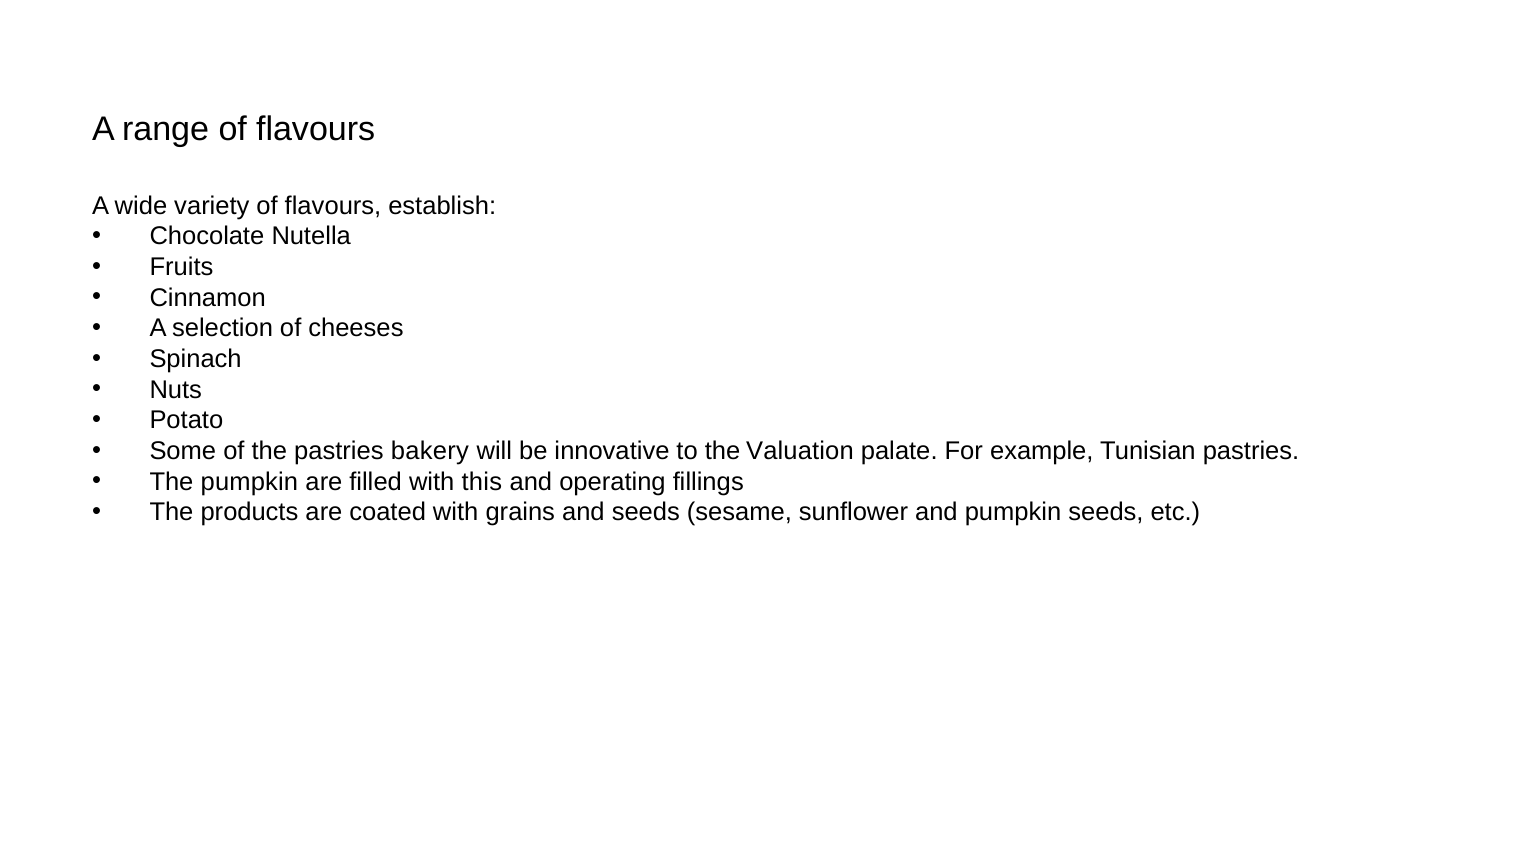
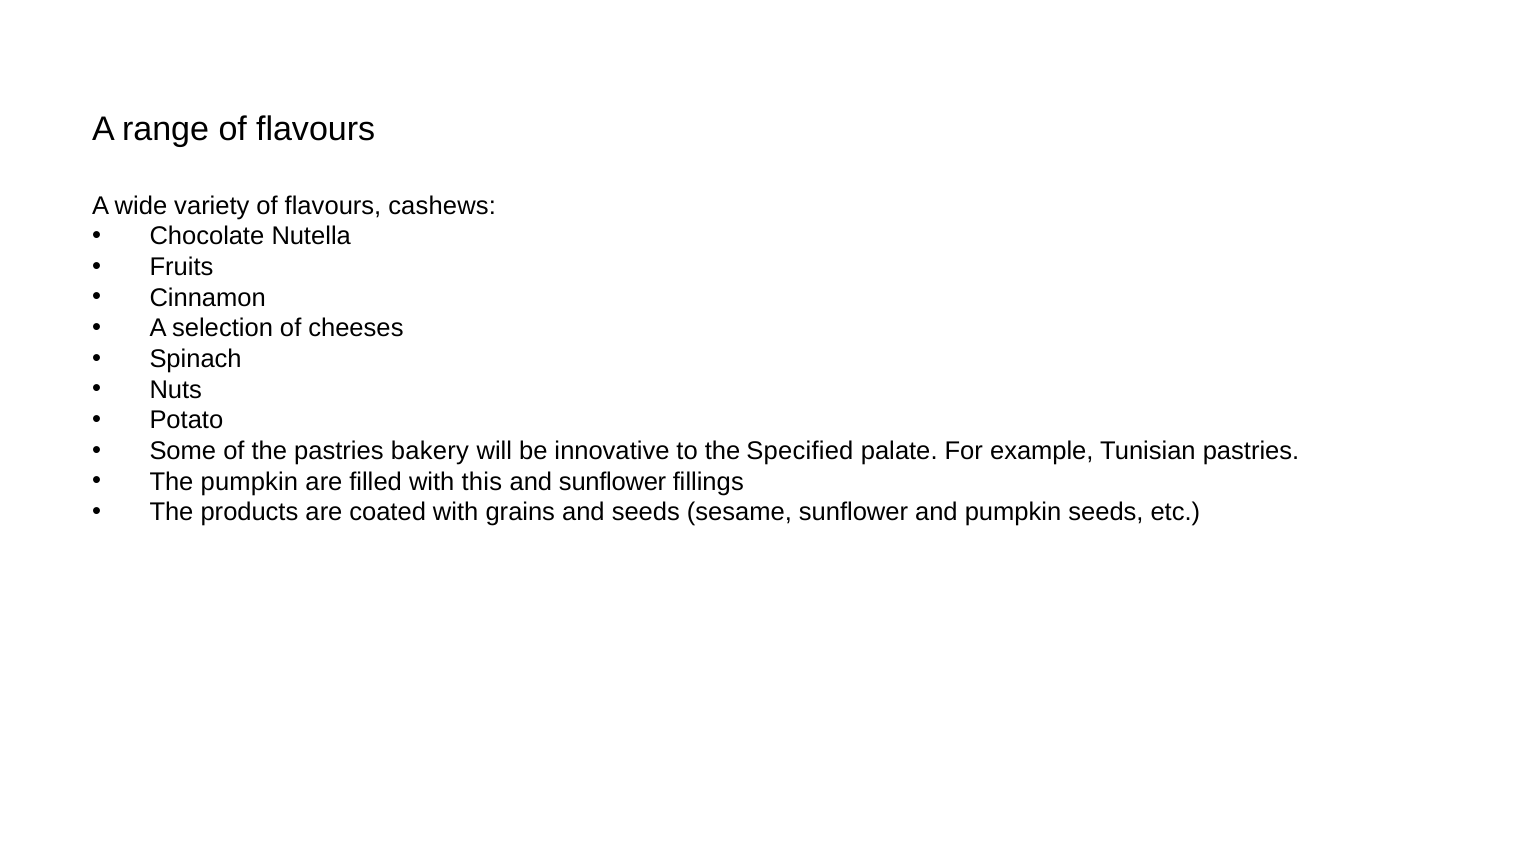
establish: establish -> cashews (442, 206)
Valuation: Valuation -> Specified (800, 451)
and operating: operating -> sunflower (613, 482)
